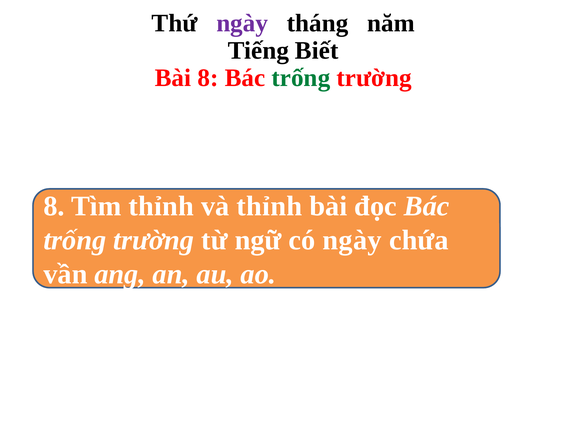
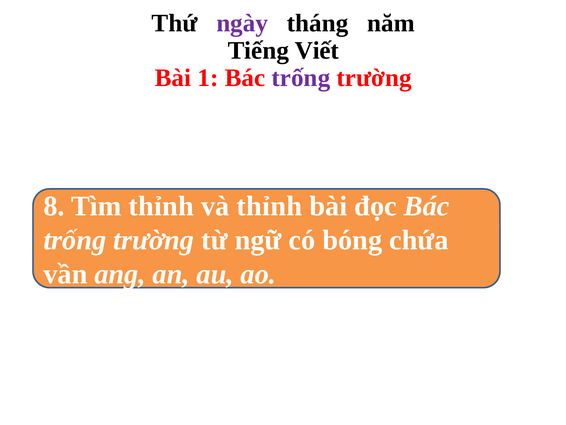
Biết: Biết -> Viết (317, 50)
Bài 8: 8 -> 1 (208, 78)
trống colour: green -> purple (301, 78)
có ngày: ngày -> bóng (352, 240)
